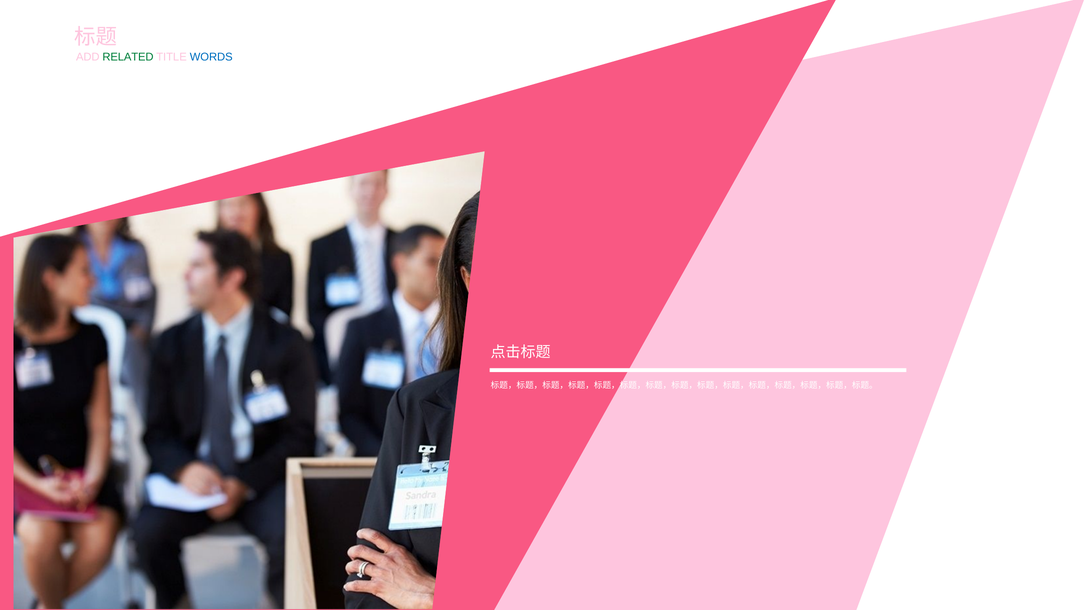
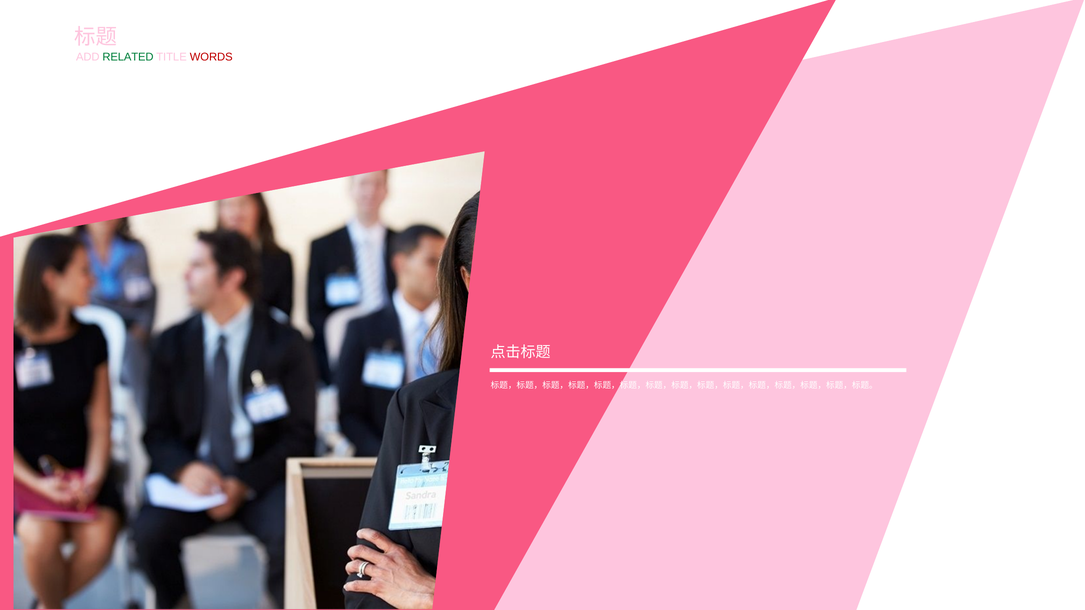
WORDS colour: blue -> red (211, 57)
